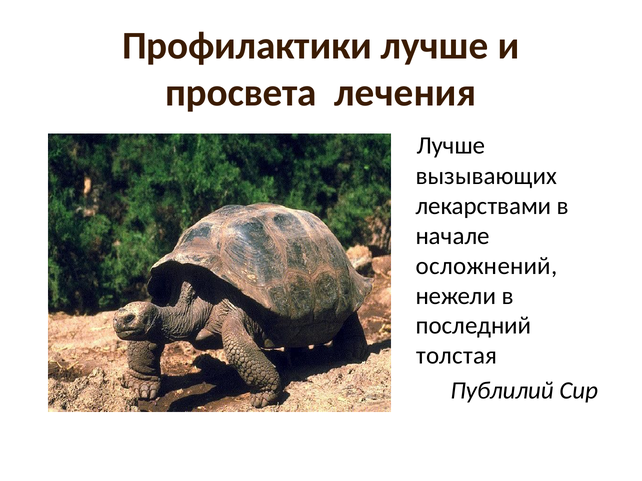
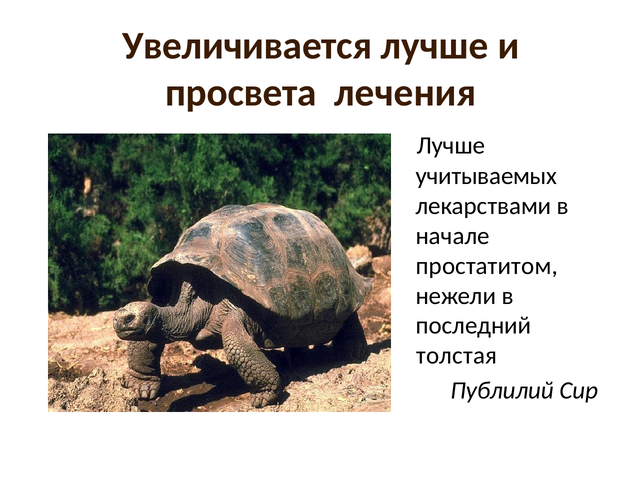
Профилактики: Профилактики -> Увеличивается (247, 46)
вызывающих: вызывающих -> учитываемых (486, 176)
осложнений: осложнений -> простатитом (487, 266)
